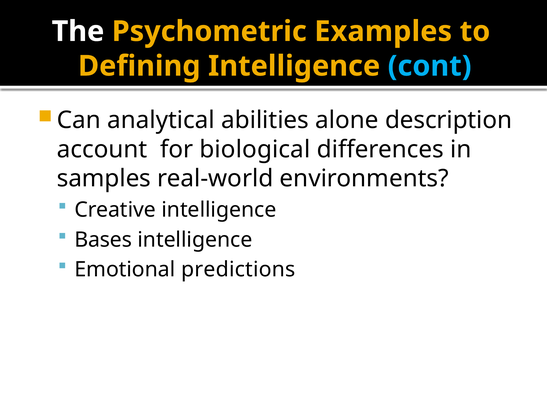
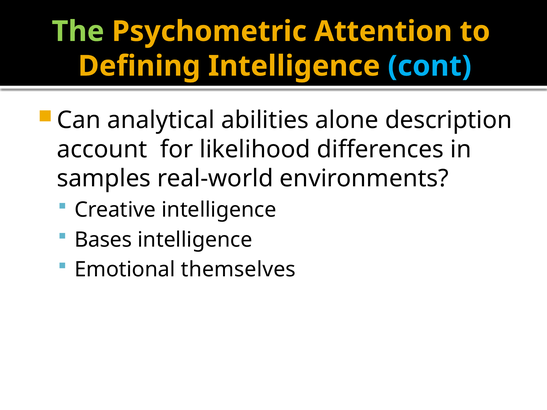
The colour: white -> light green (78, 31)
Examples: Examples -> Attention (383, 31)
biological: biological -> likelihood (255, 149)
predictions: predictions -> themselves (238, 270)
